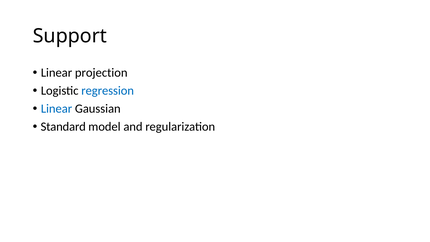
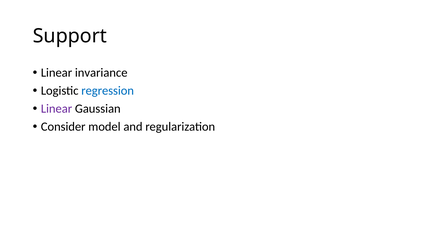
projection: projection -> invariance (101, 73)
Linear colour: blue -> purple (56, 109)
Standard: Standard -> Consider (63, 127)
